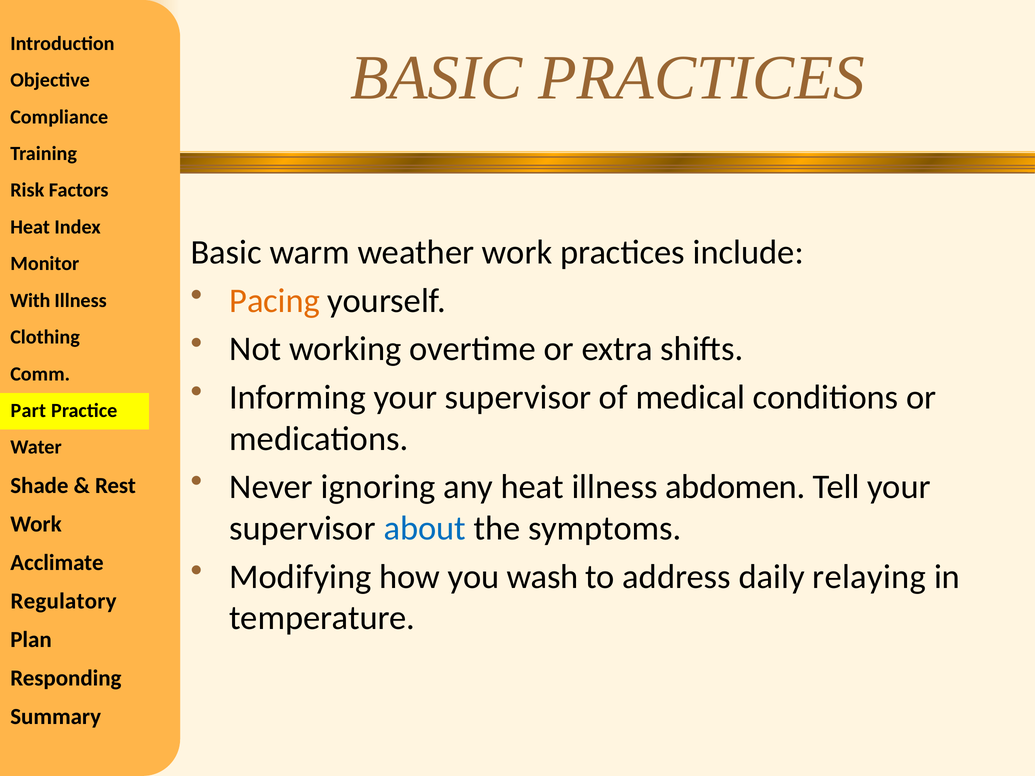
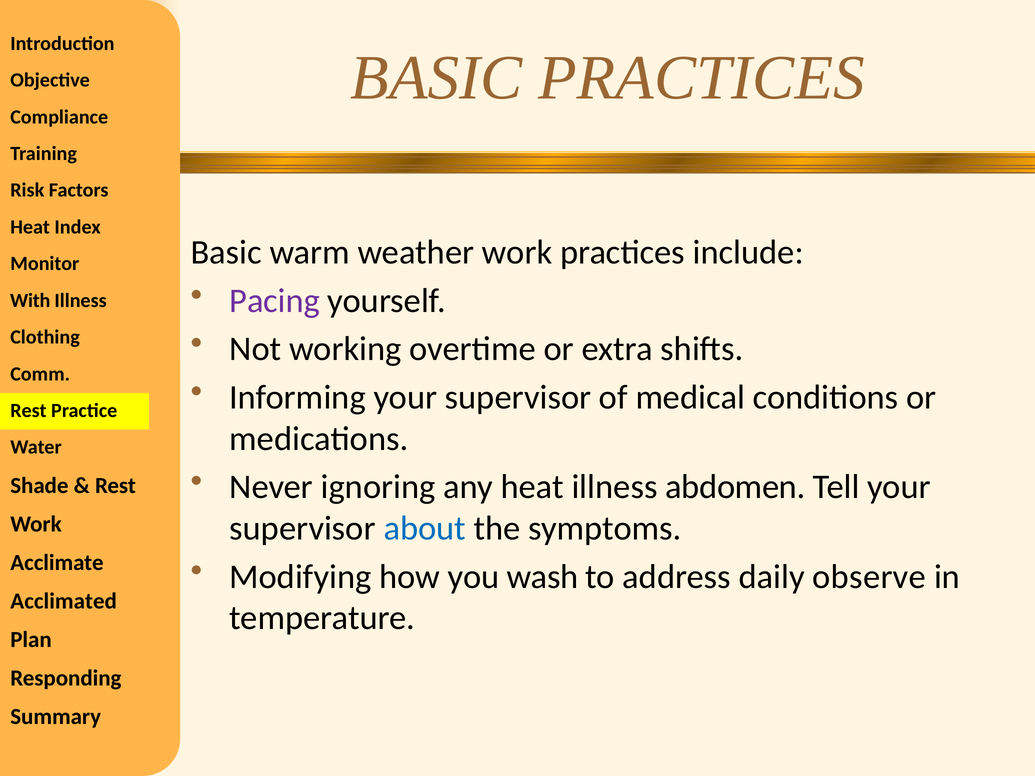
Pacing colour: orange -> purple (275, 301)
Part: Part -> Rest (28, 411)
relaying: relaying -> observe (869, 577)
Regulatory: Regulatory -> Acclimated (64, 601)
